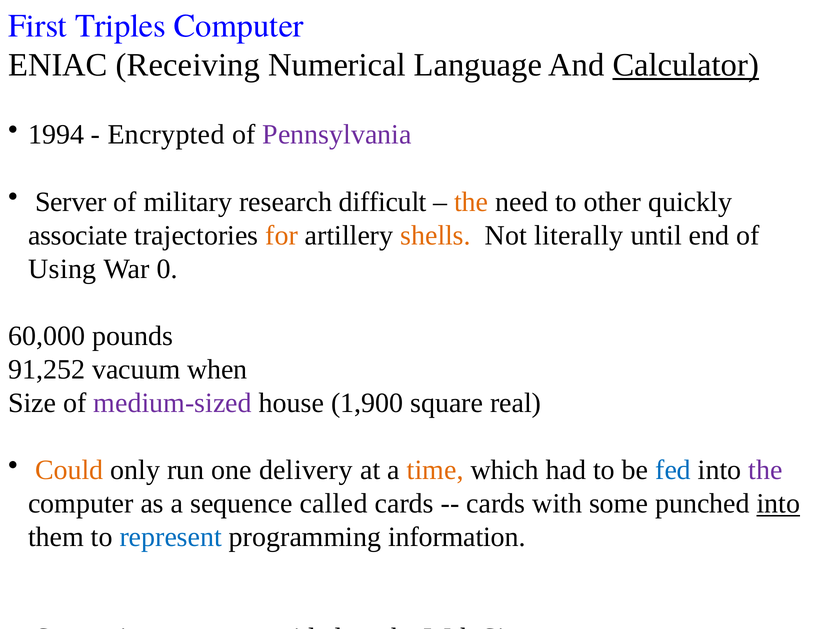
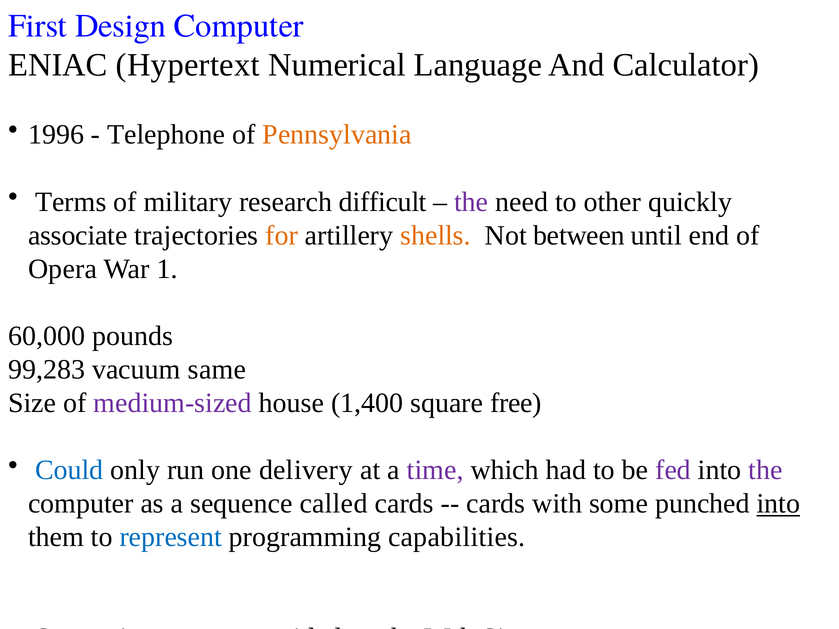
Triples: Triples -> Design (120, 26)
Receiving: Receiving -> Hypertext (188, 65)
Calculator underline: present -> none (686, 65)
1994: 1994 -> 1996 (56, 135)
Encrypted: Encrypted -> Telephone (166, 135)
Pennsylvania colour: purple -> orange (337, 135)
Server: Server -> Terms (71, 202)
the colour: orange -> purple (471, 202)
literally: literally -> between (579, 235)
Using: Using -> Opera (63, 269)
0: 0 -> 1 (167, 269)
91,252: 91,252 -> 99,283 (47, 370)
when: when -> same (217, 370)
1,900: 1,900 -> 1,400 (367, 403)
real: real -> free (516, 403)
Could colour: orange -> blue (69, 470)
time colour: orange -> purple (435, 470)
fed colour: blue -> purple (673, 470)
information: information -> capabilities (457, 537)
